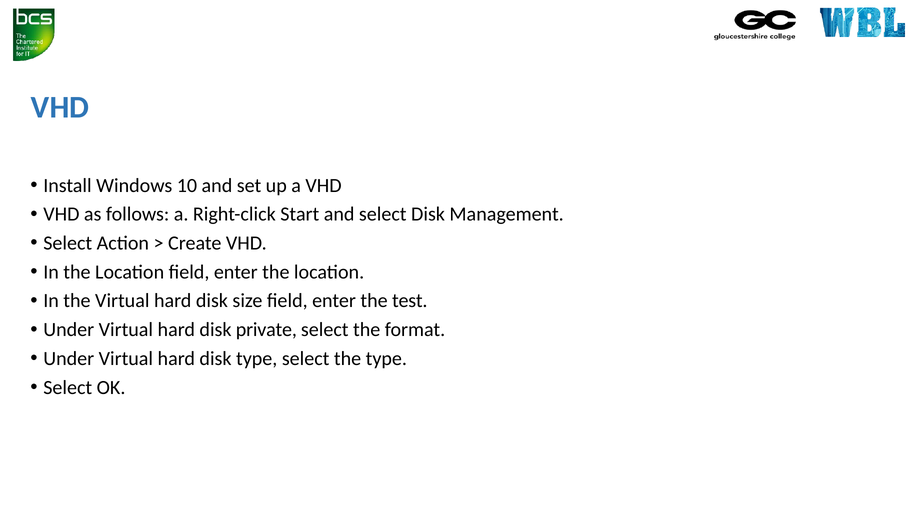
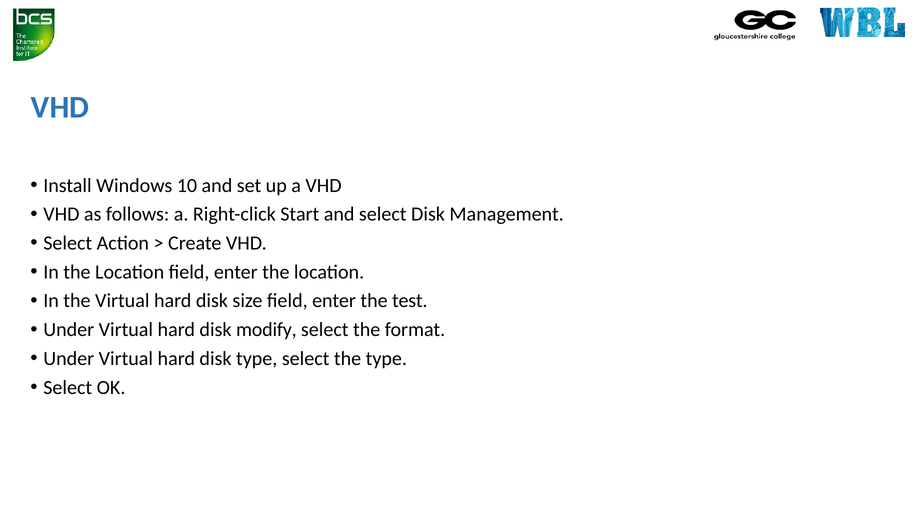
private: private -> modify (266, 330)
